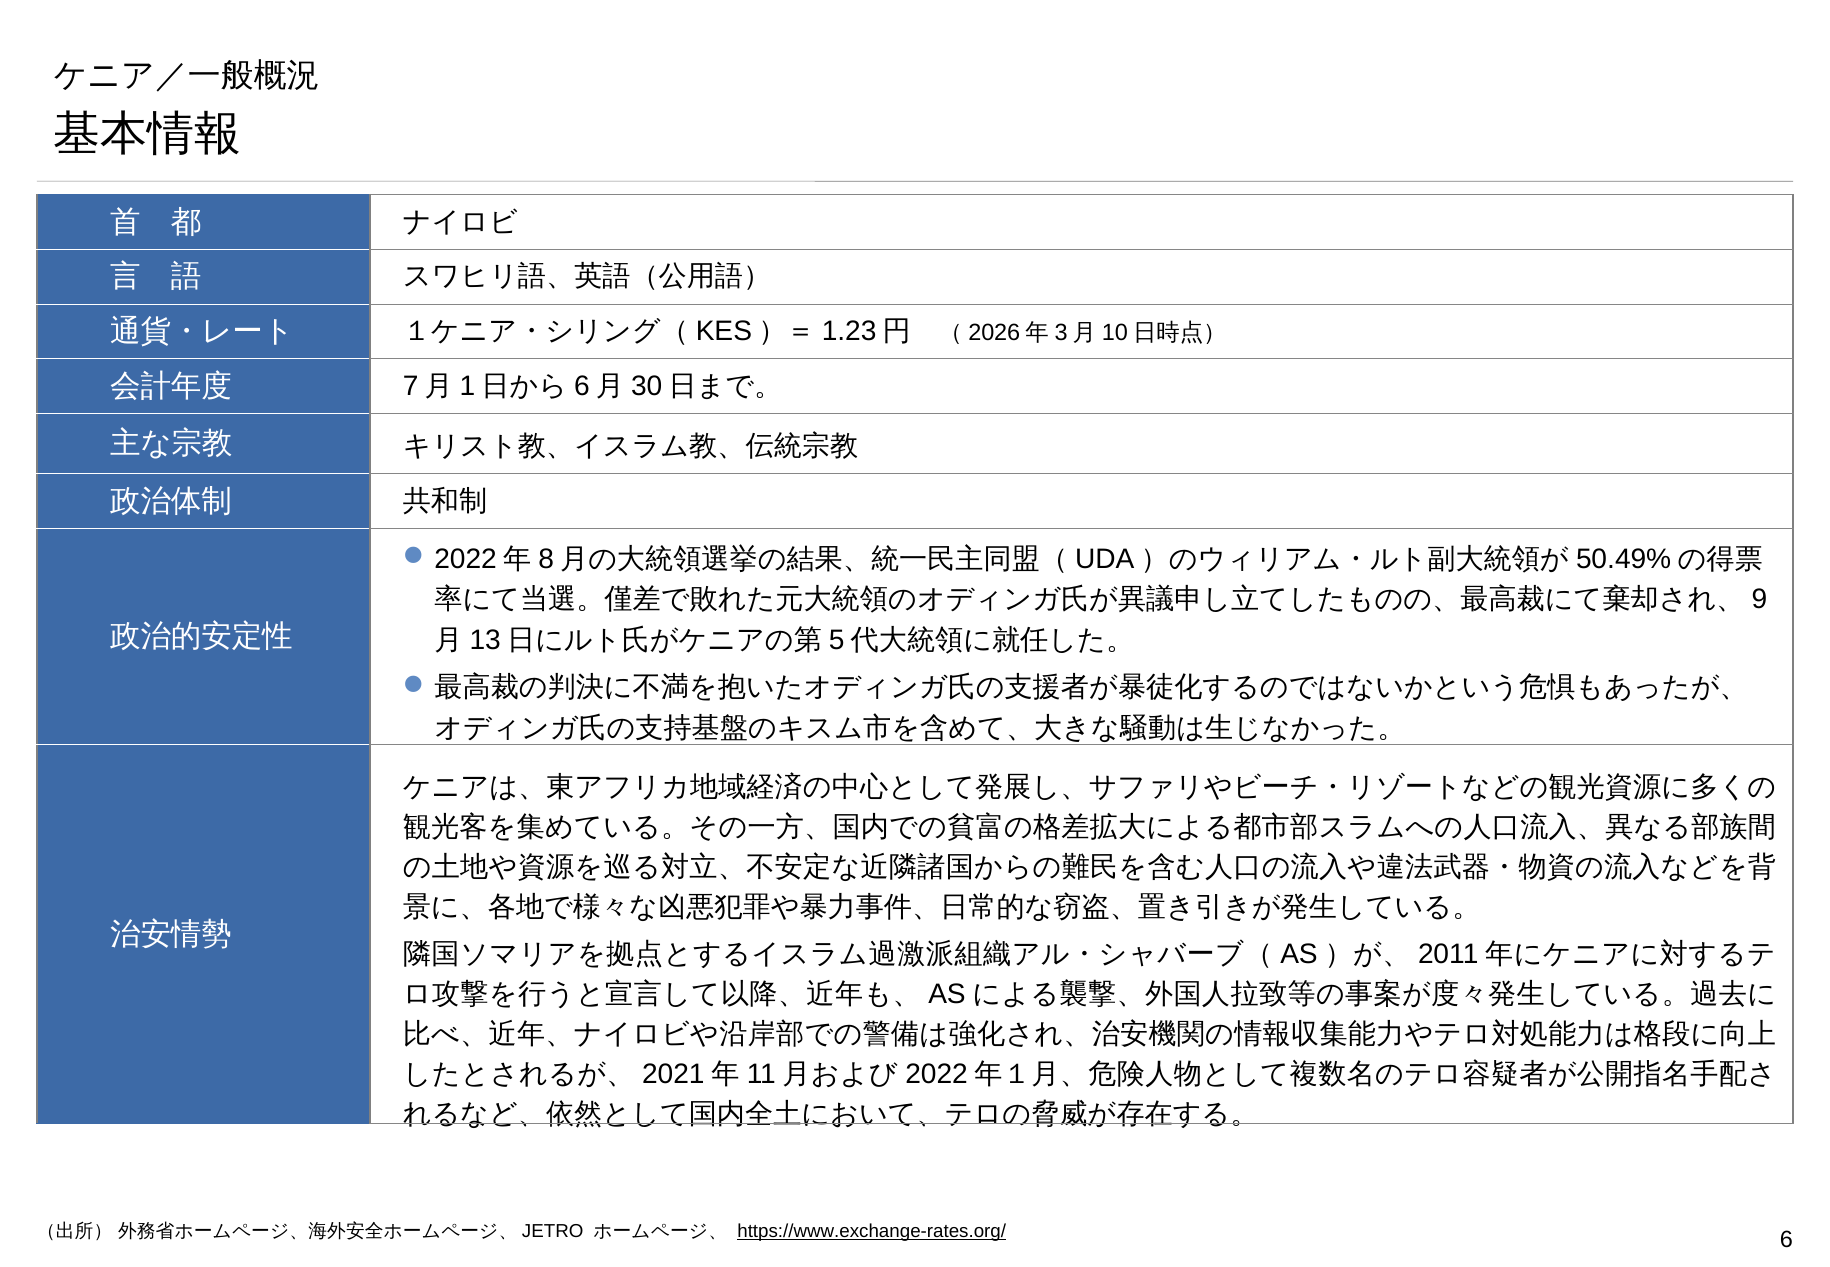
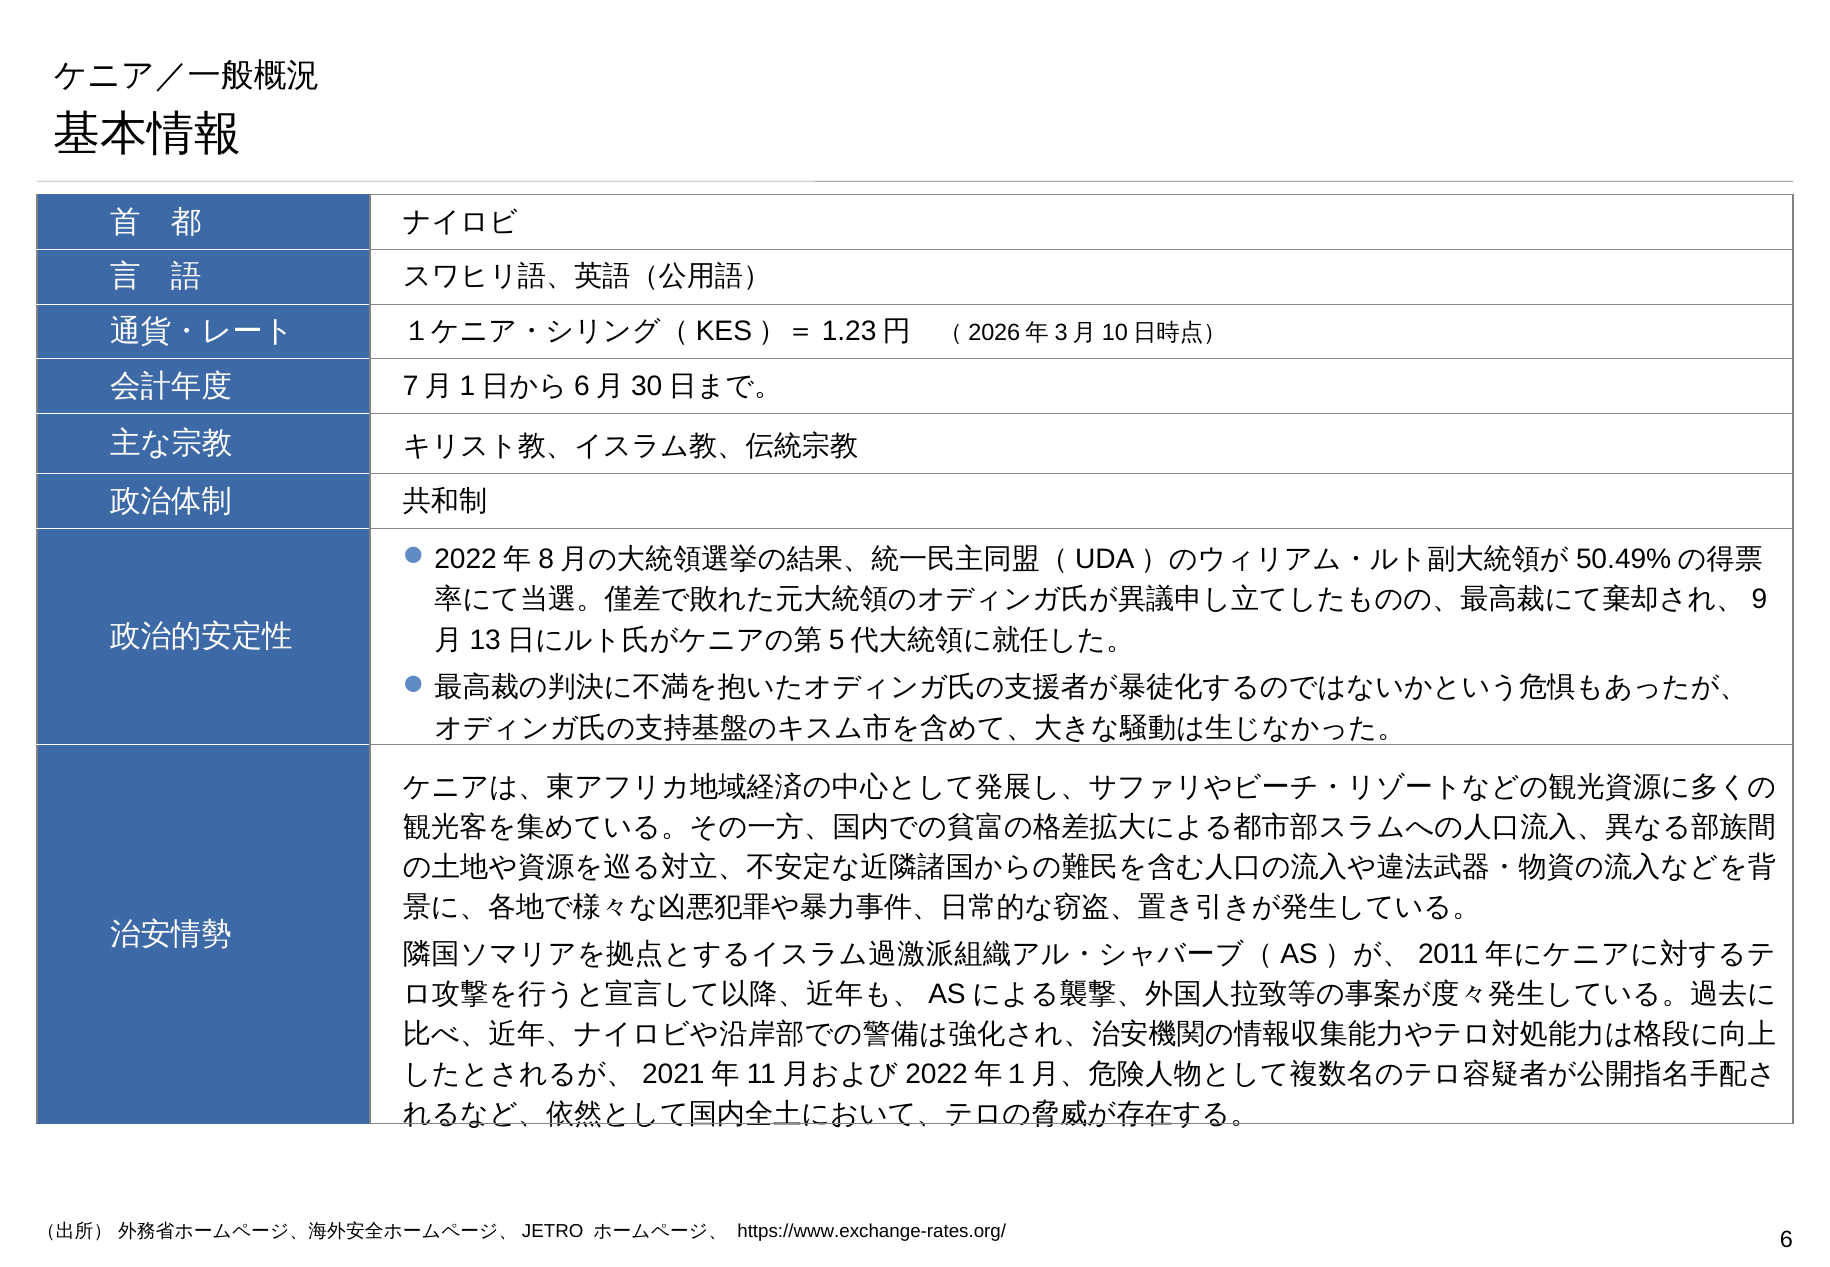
https://www.exchange-rates.org/ underline: present -> none (872, 1231)
